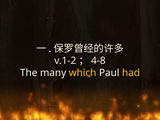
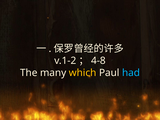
had colour: yellow -> light blue (131, 73)
